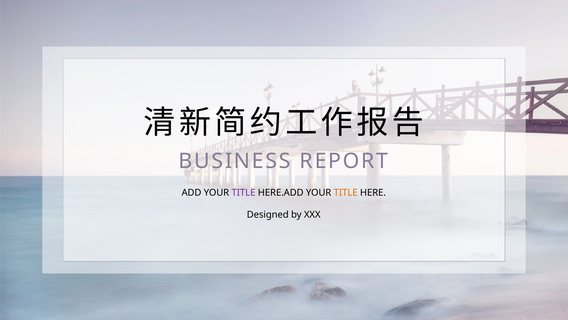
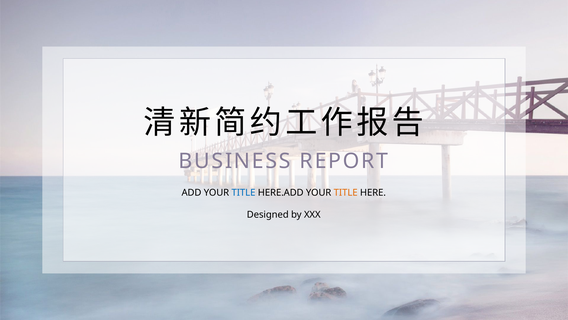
TITLE colour: purple -> blue (243, 192)
